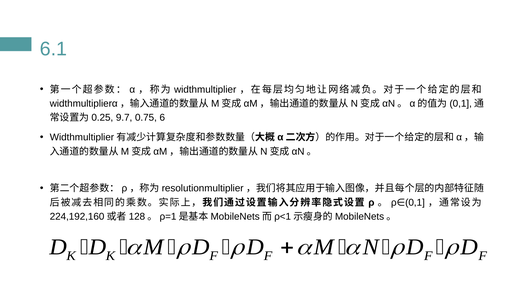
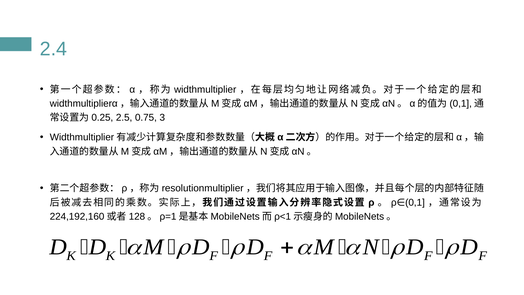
6.1: 6.1 -> 2.4 (54, 49)
9.7: 9.7 -> 2.5 (124, 118)
6: 6 -> 3 (162, 118)
